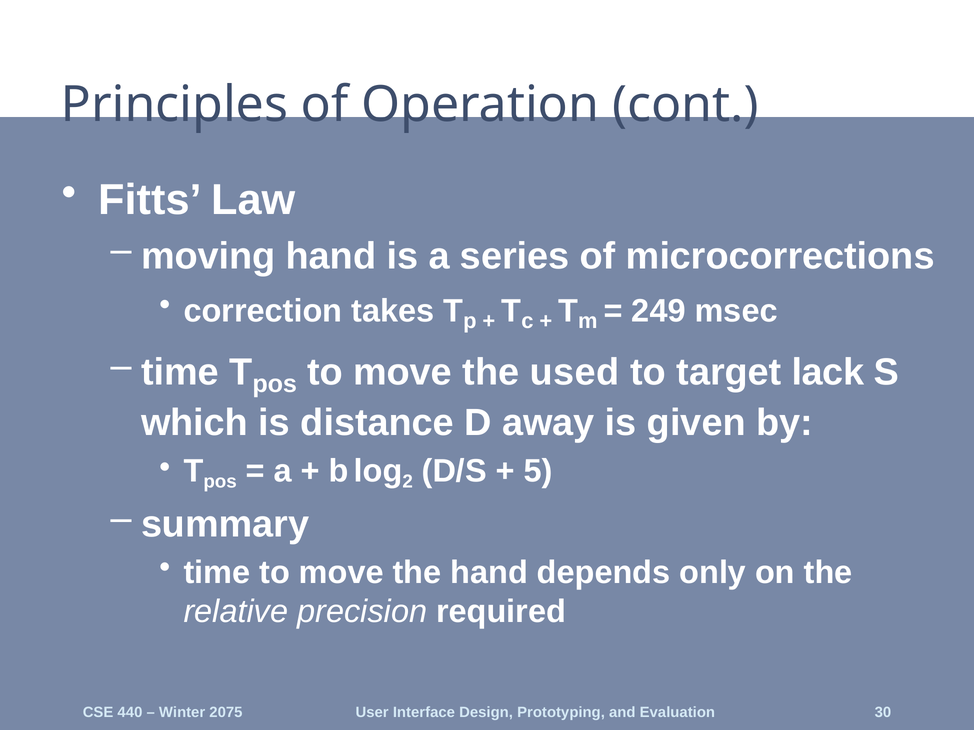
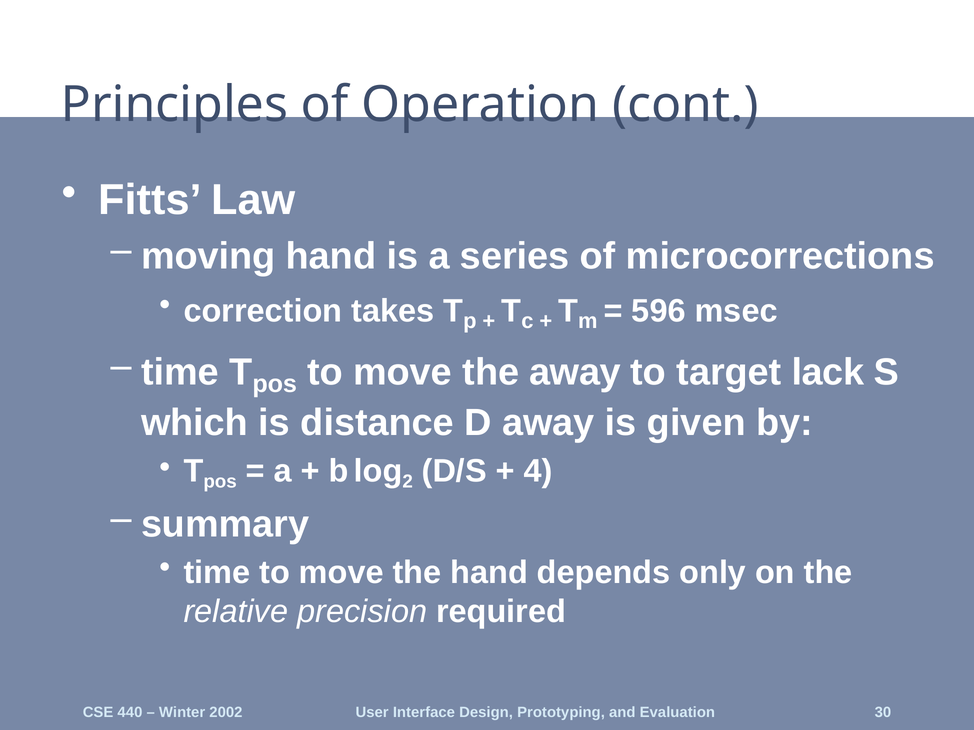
249: 249 -> 596 (659, 311)
the used: used -> away (575, 372)
5: 5 -> 4 (538, 471)
2075: 2075 -> 2002 (226, 713)
